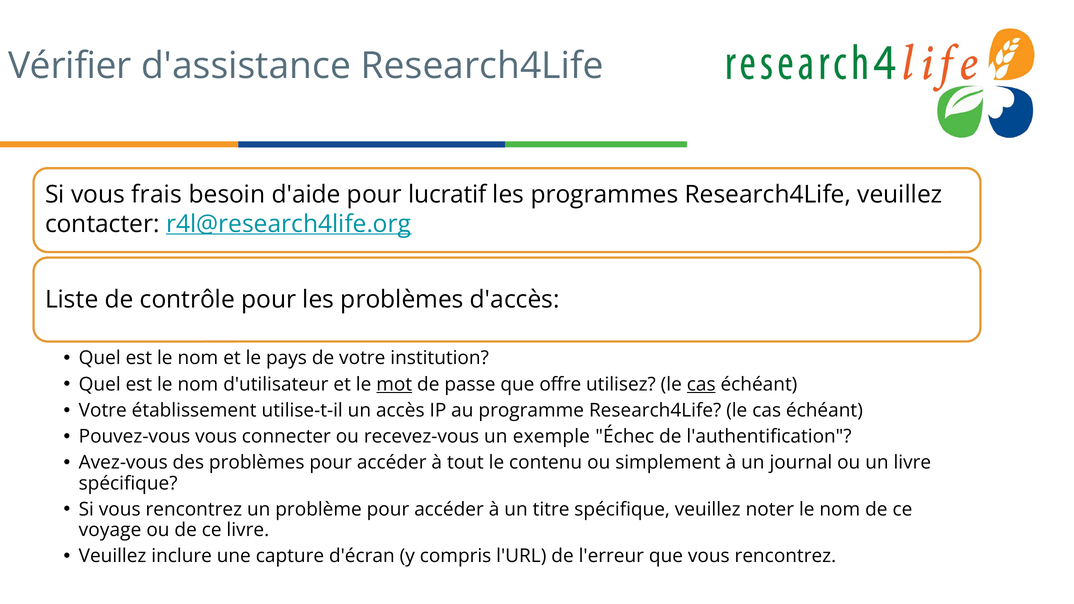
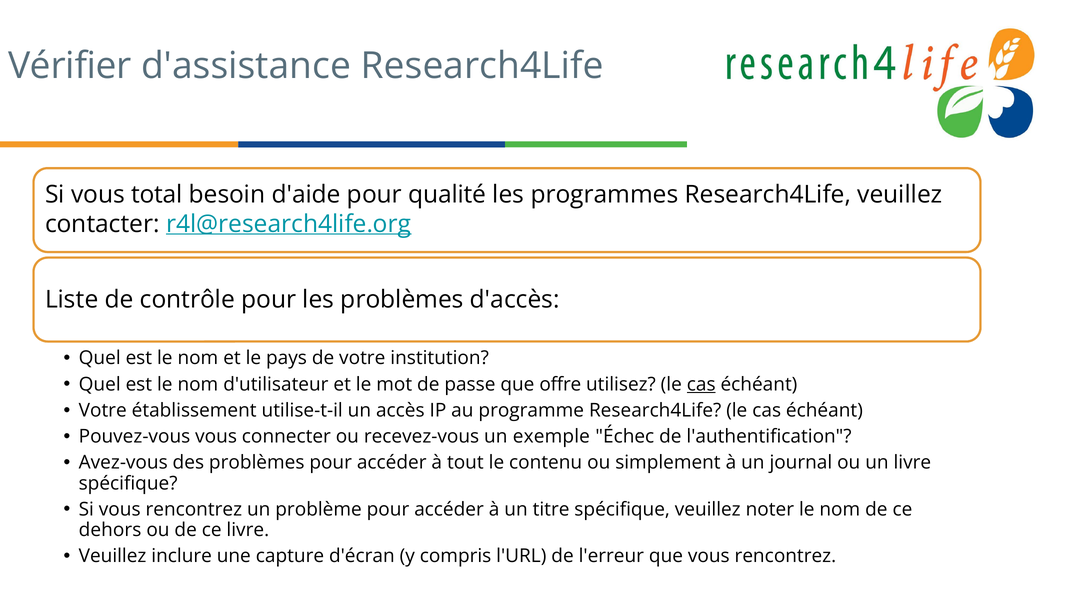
frais: frais -> total (157, 195)
lucratif: lucratif -> qualité (447, 195)
mot underline: present -> none (394, 384)
voyage: voyage -> dehors (110, 530)
